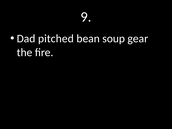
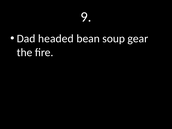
pitched: pitched -> headed (56, 39)
